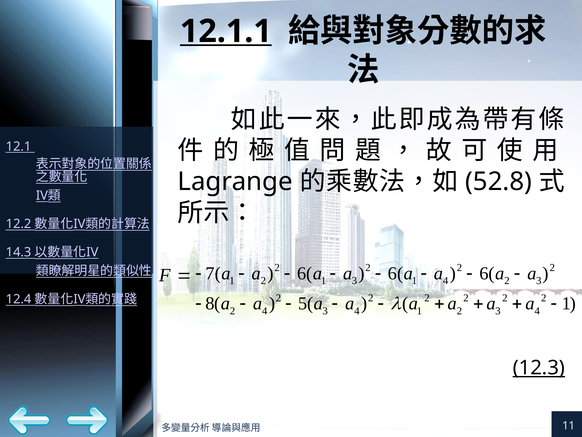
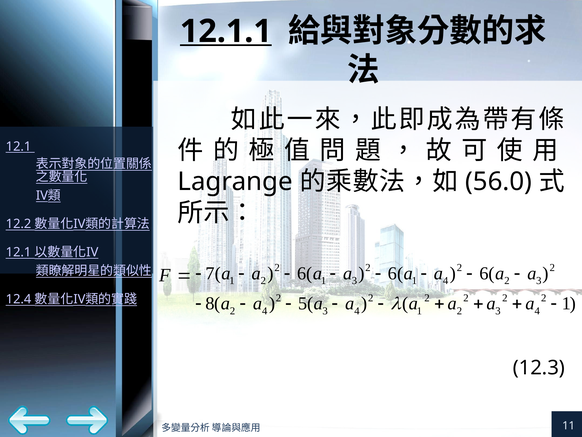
52.8: 52.8 -> 56.0 (499, 181)
14.3: 14.3 -> 12.1 (19, 252)
12.3 underline: present -> none (539, 368)
